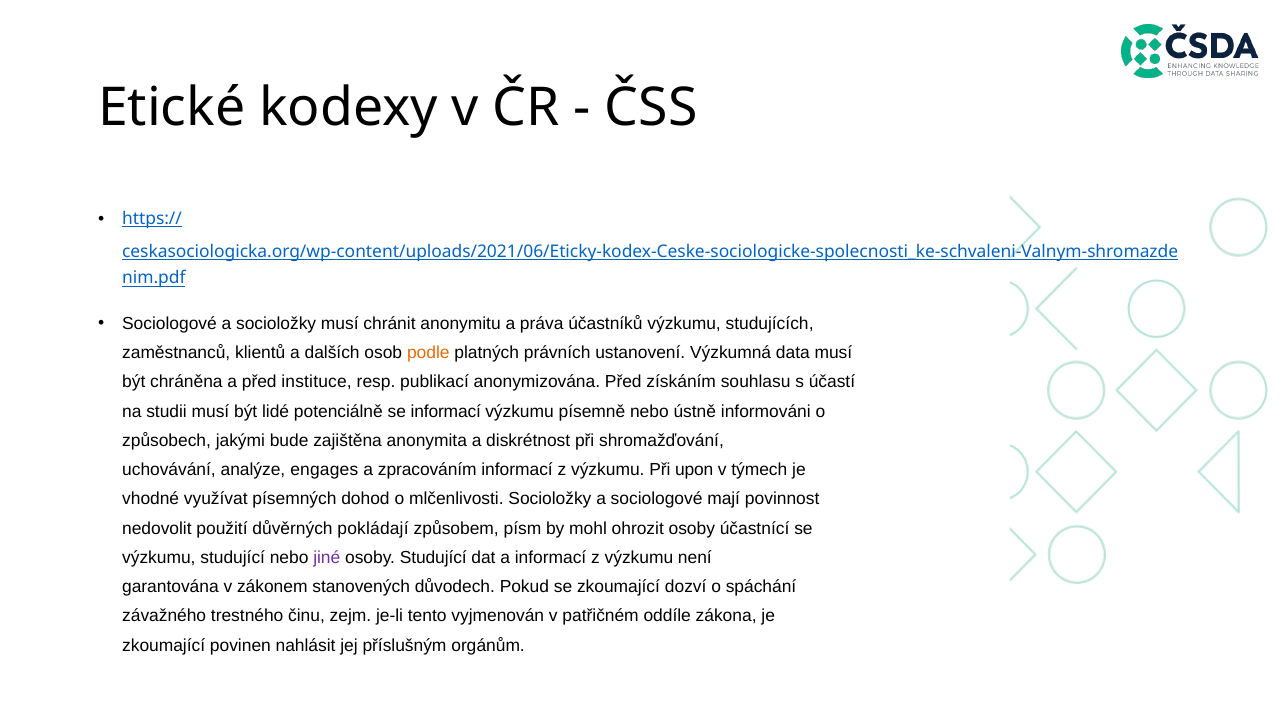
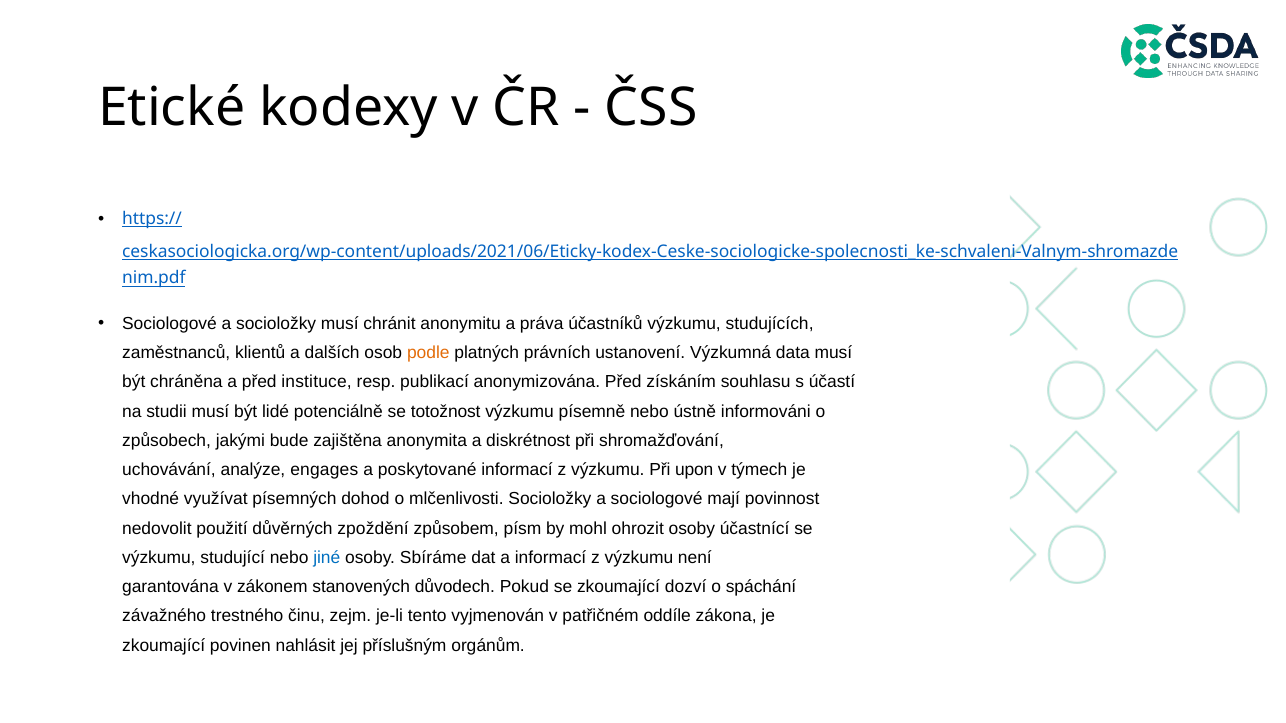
se informací: informací -> totožnost (446, 412)
zpracováním: zpracováním -> poskytované (427, 470)
pokládají: pokládají -> zpoždění (373, 529)
jiné colour: purple -> blue (327, 558)
osoby Studující: Studující -> Sbíráme (433, 558)
